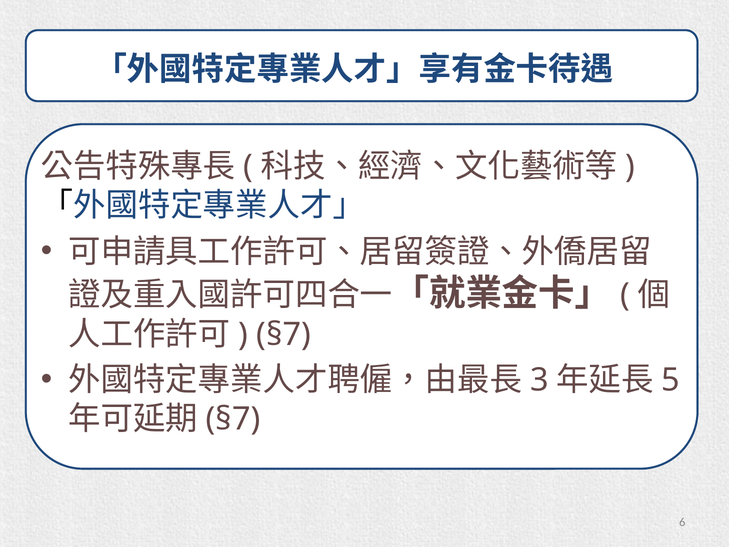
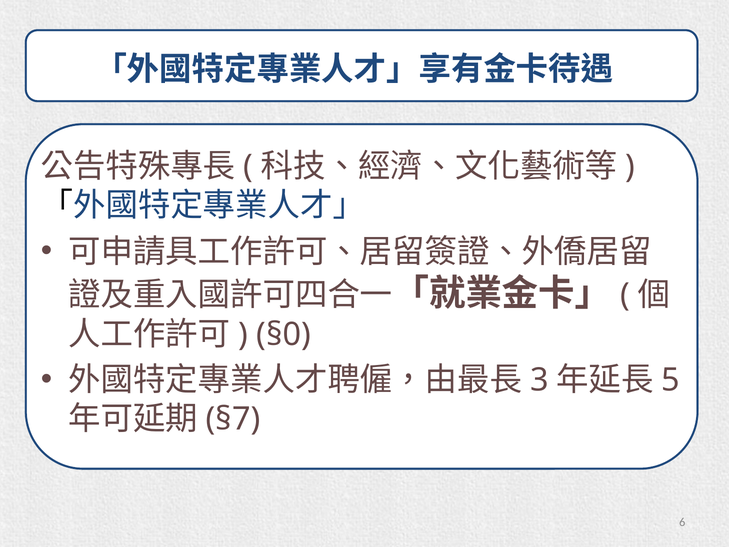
§7: §7 -> §0 (284, 334)
